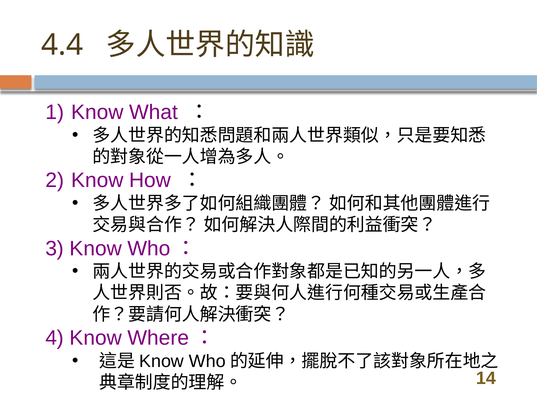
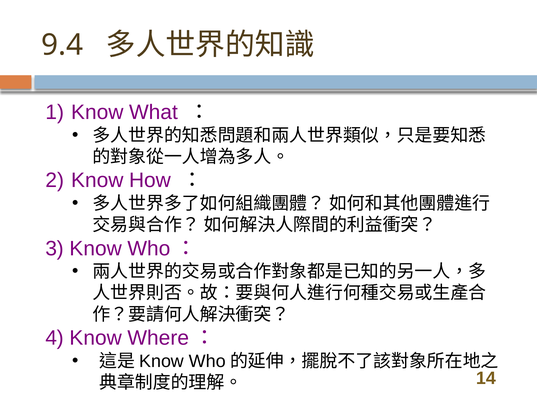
4.4: 4.4 -> 9.4 (62, 45)
